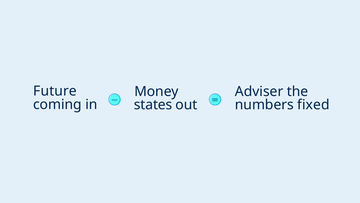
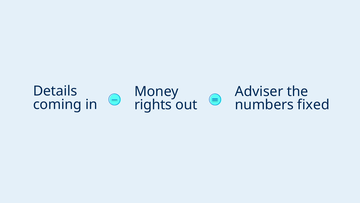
Future: Future -> Details (55, 91)
states: states -> rights (153, 105)
